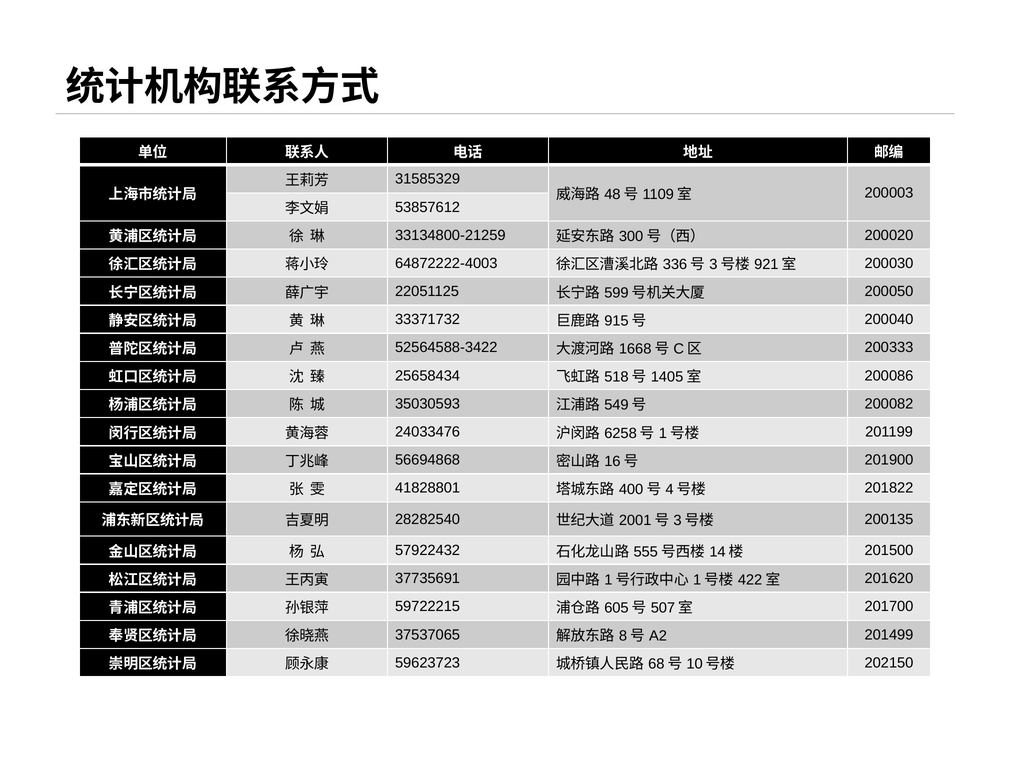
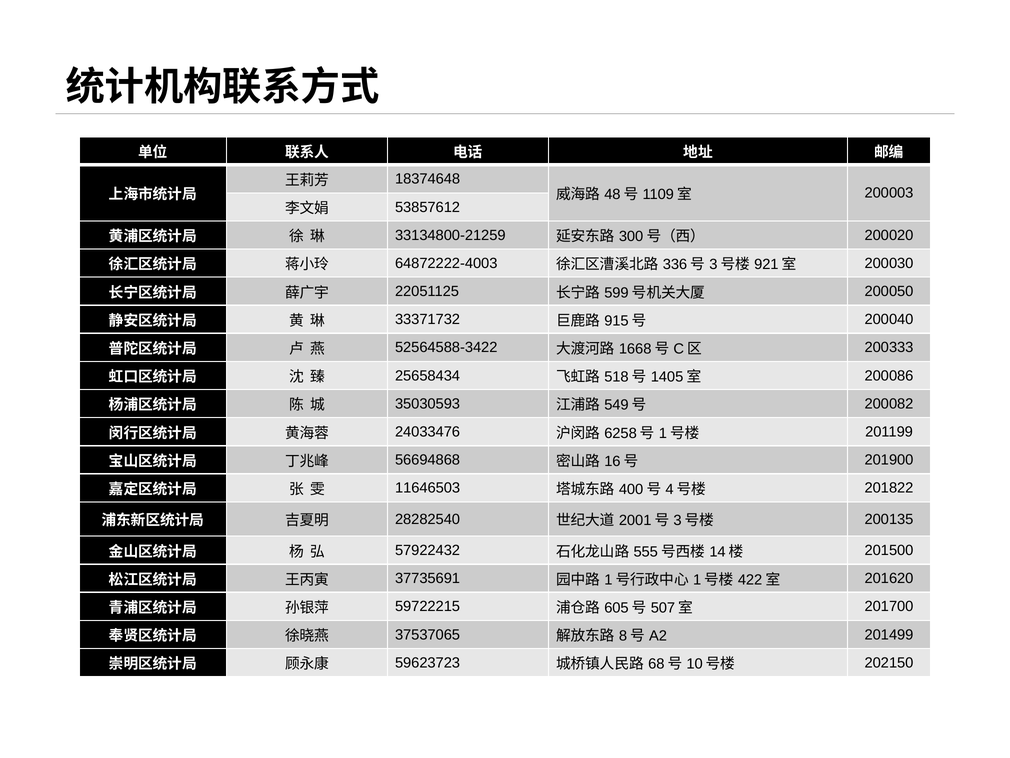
31585329: 31585329 -> 18374648 (428, 179)
41828801: 41828801 -> 11646503 (428, 488)
